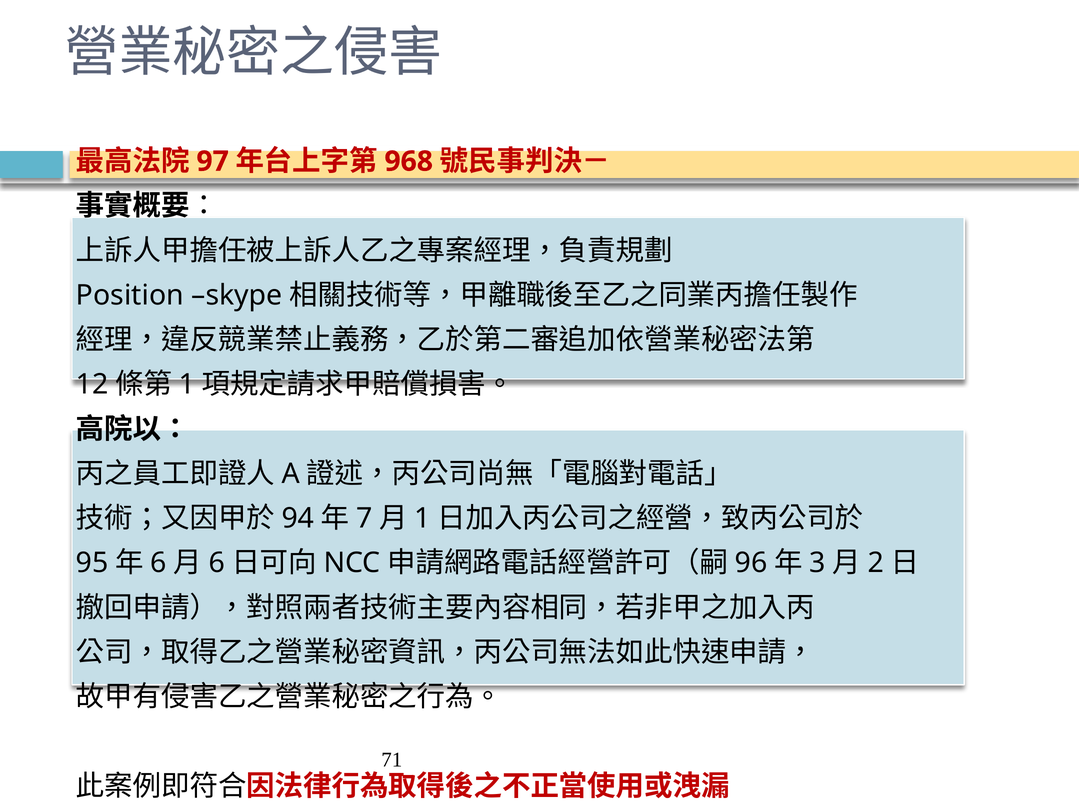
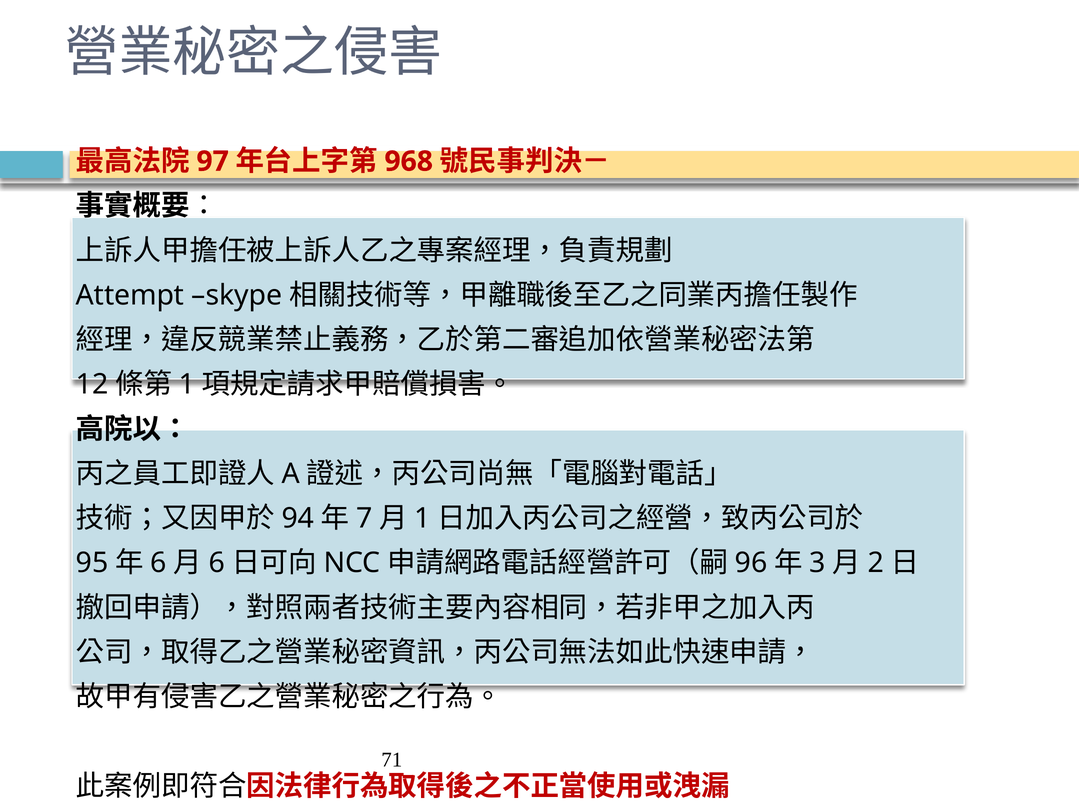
Position: Position -> Attempt (130, 295)
